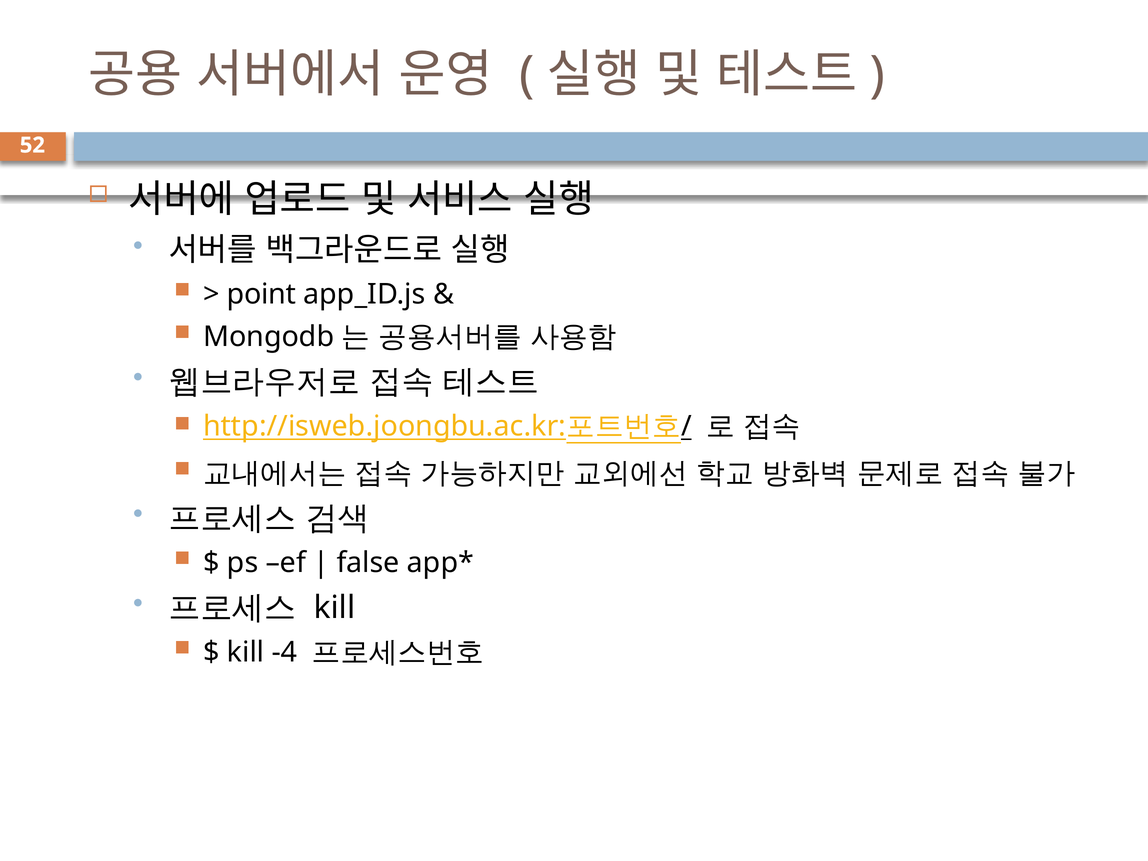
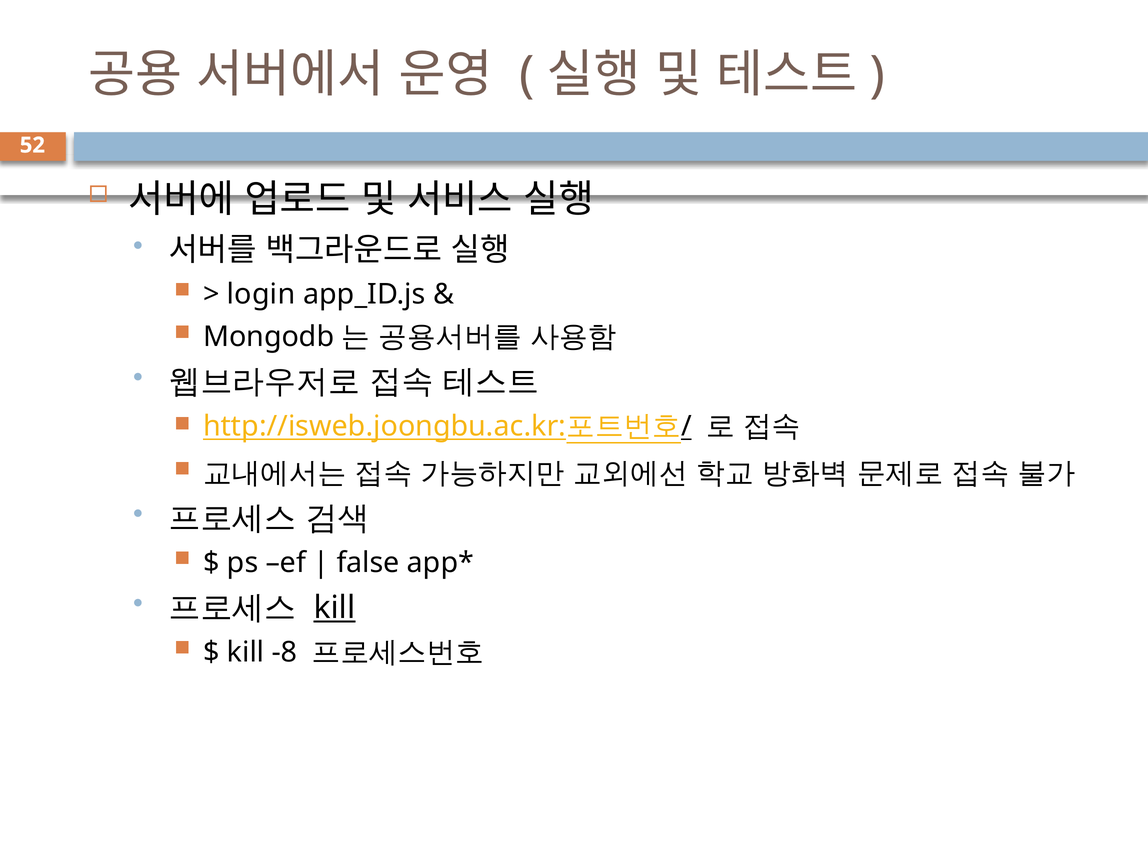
point: point -> login (261, 294)
kill underline: none -> present (334, 608)
-4: -4 -> -8 (285, 652)
